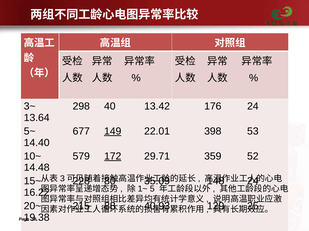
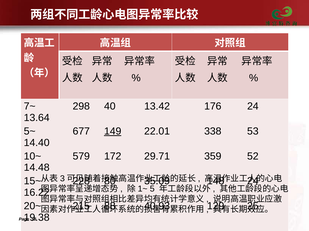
3~: 3~ -> 7~ (30, 107)
398: 398 -> 338 (213, 132)
172 underline: present -> none (113, 157)
